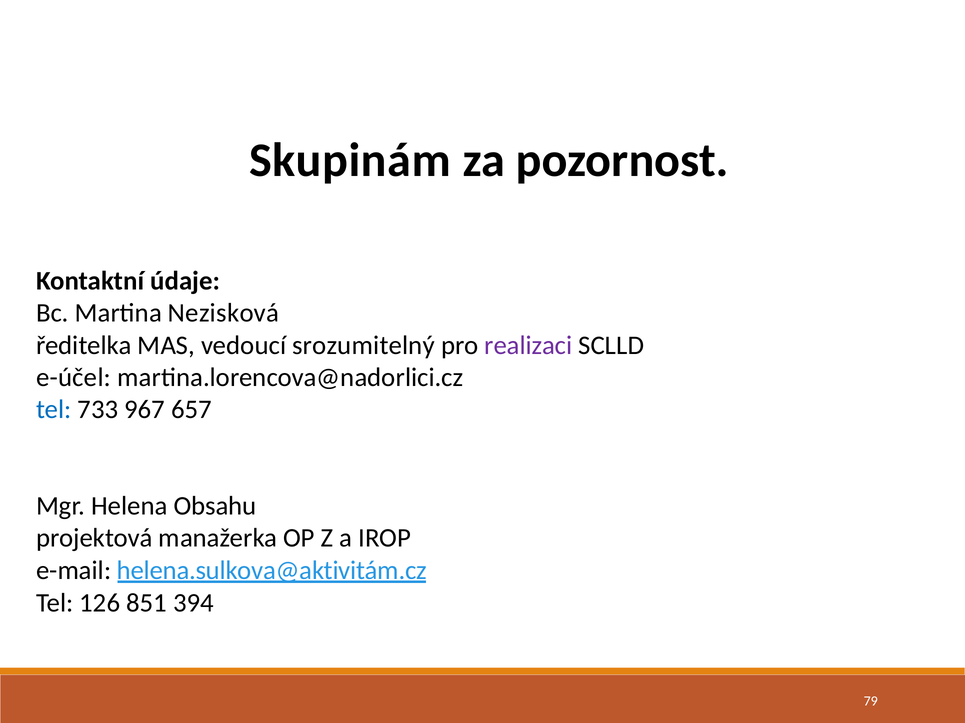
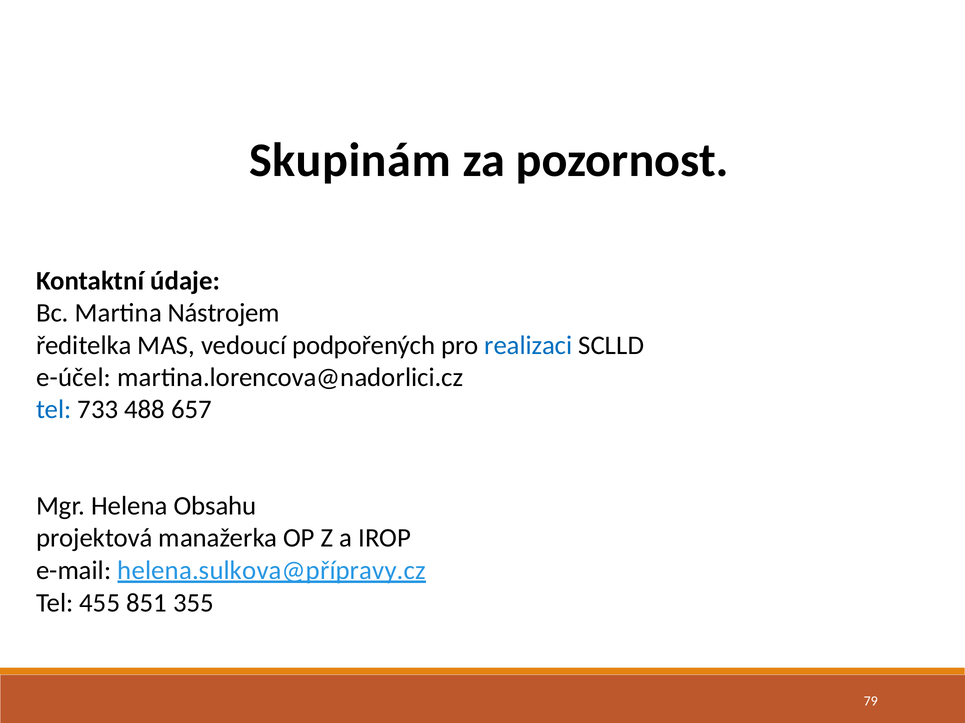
Nezisková: Nezisková -> Nástrojem (224, 313)
srozumitelný: srozumitelný -> podpořených (364, 346)
realizaci colour: purple -> blue (528, 346)
967: 967 -> 488 (145, 410)
helena.sulkova@aktivitám.cz: helena.sulkova@aktivitám.cz -> helena.sulkova@přípravy.cz (272, 571)
126: 126 -> 455 (100, 604)
394: 394 -> 355 (194, 604)
